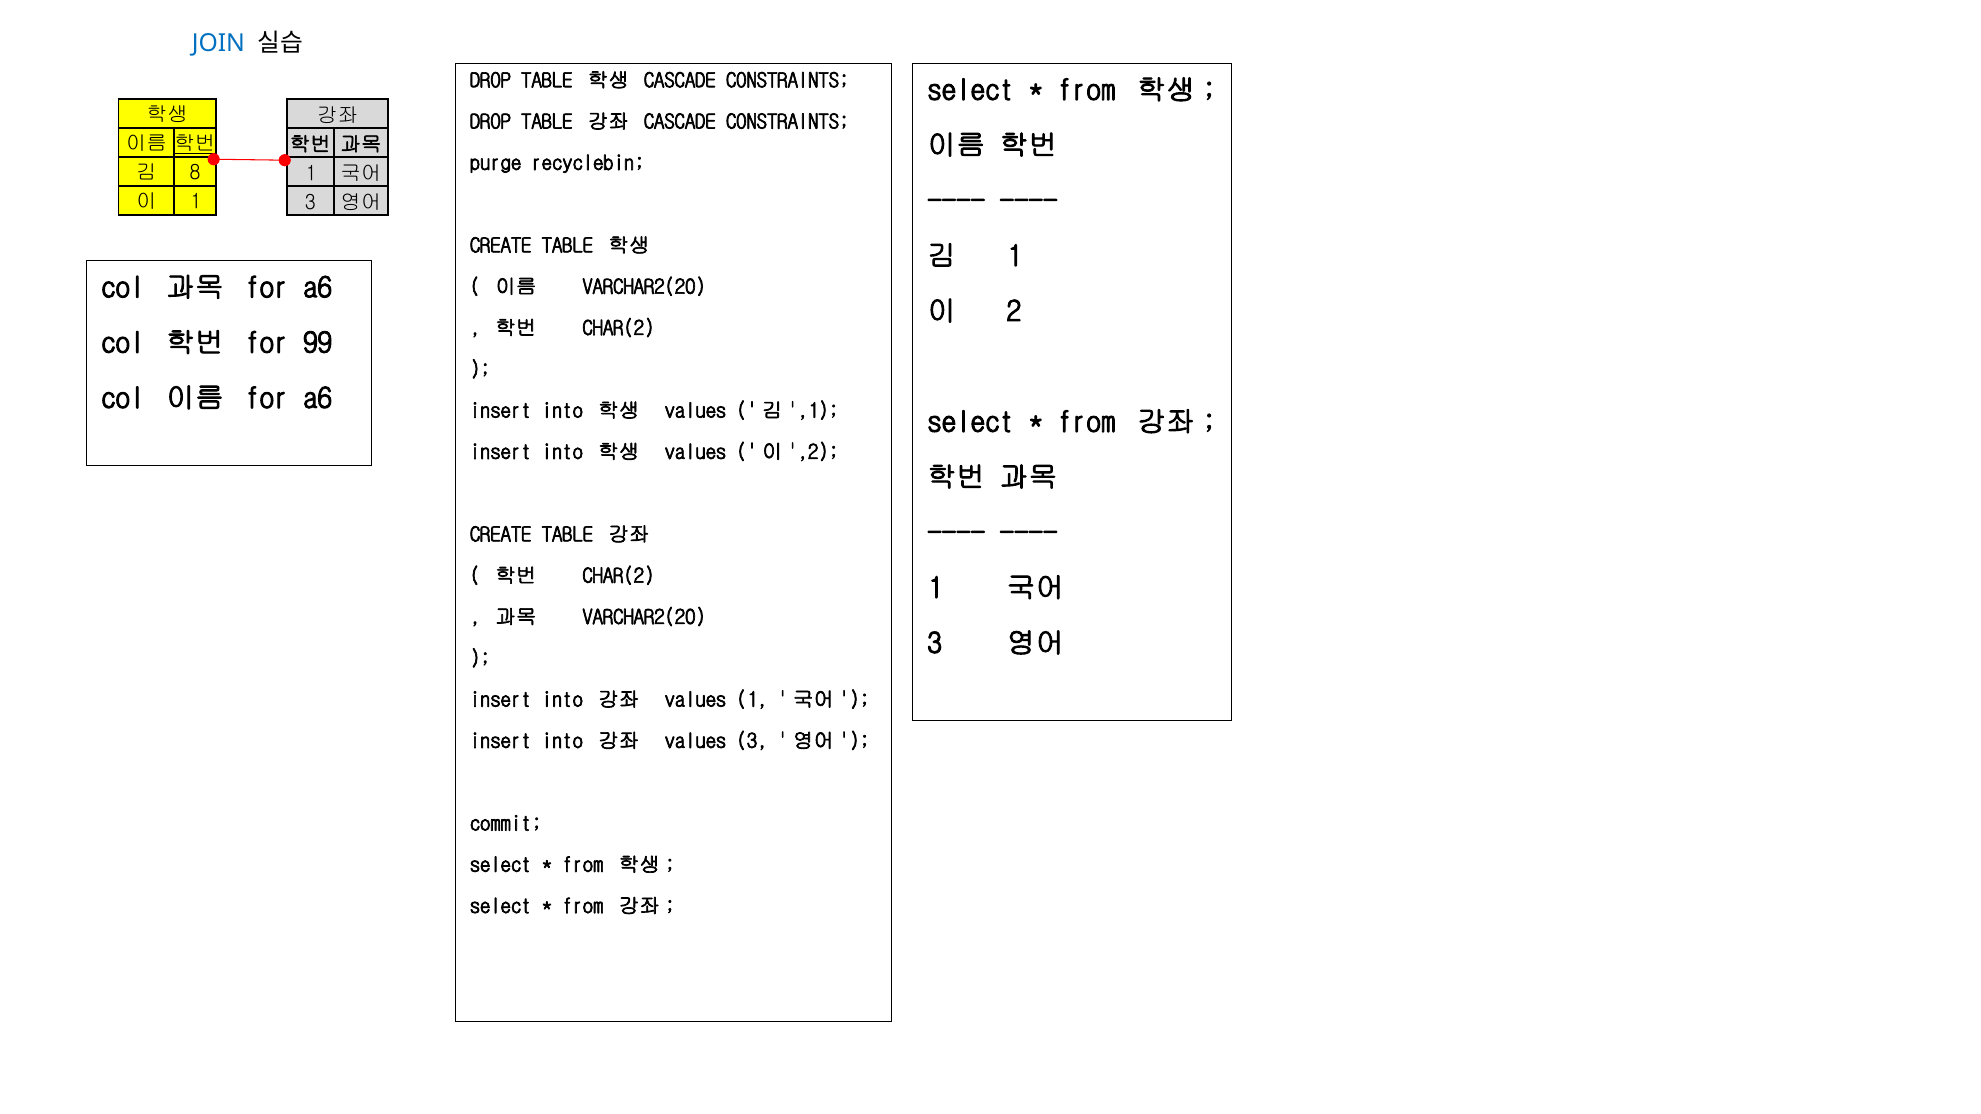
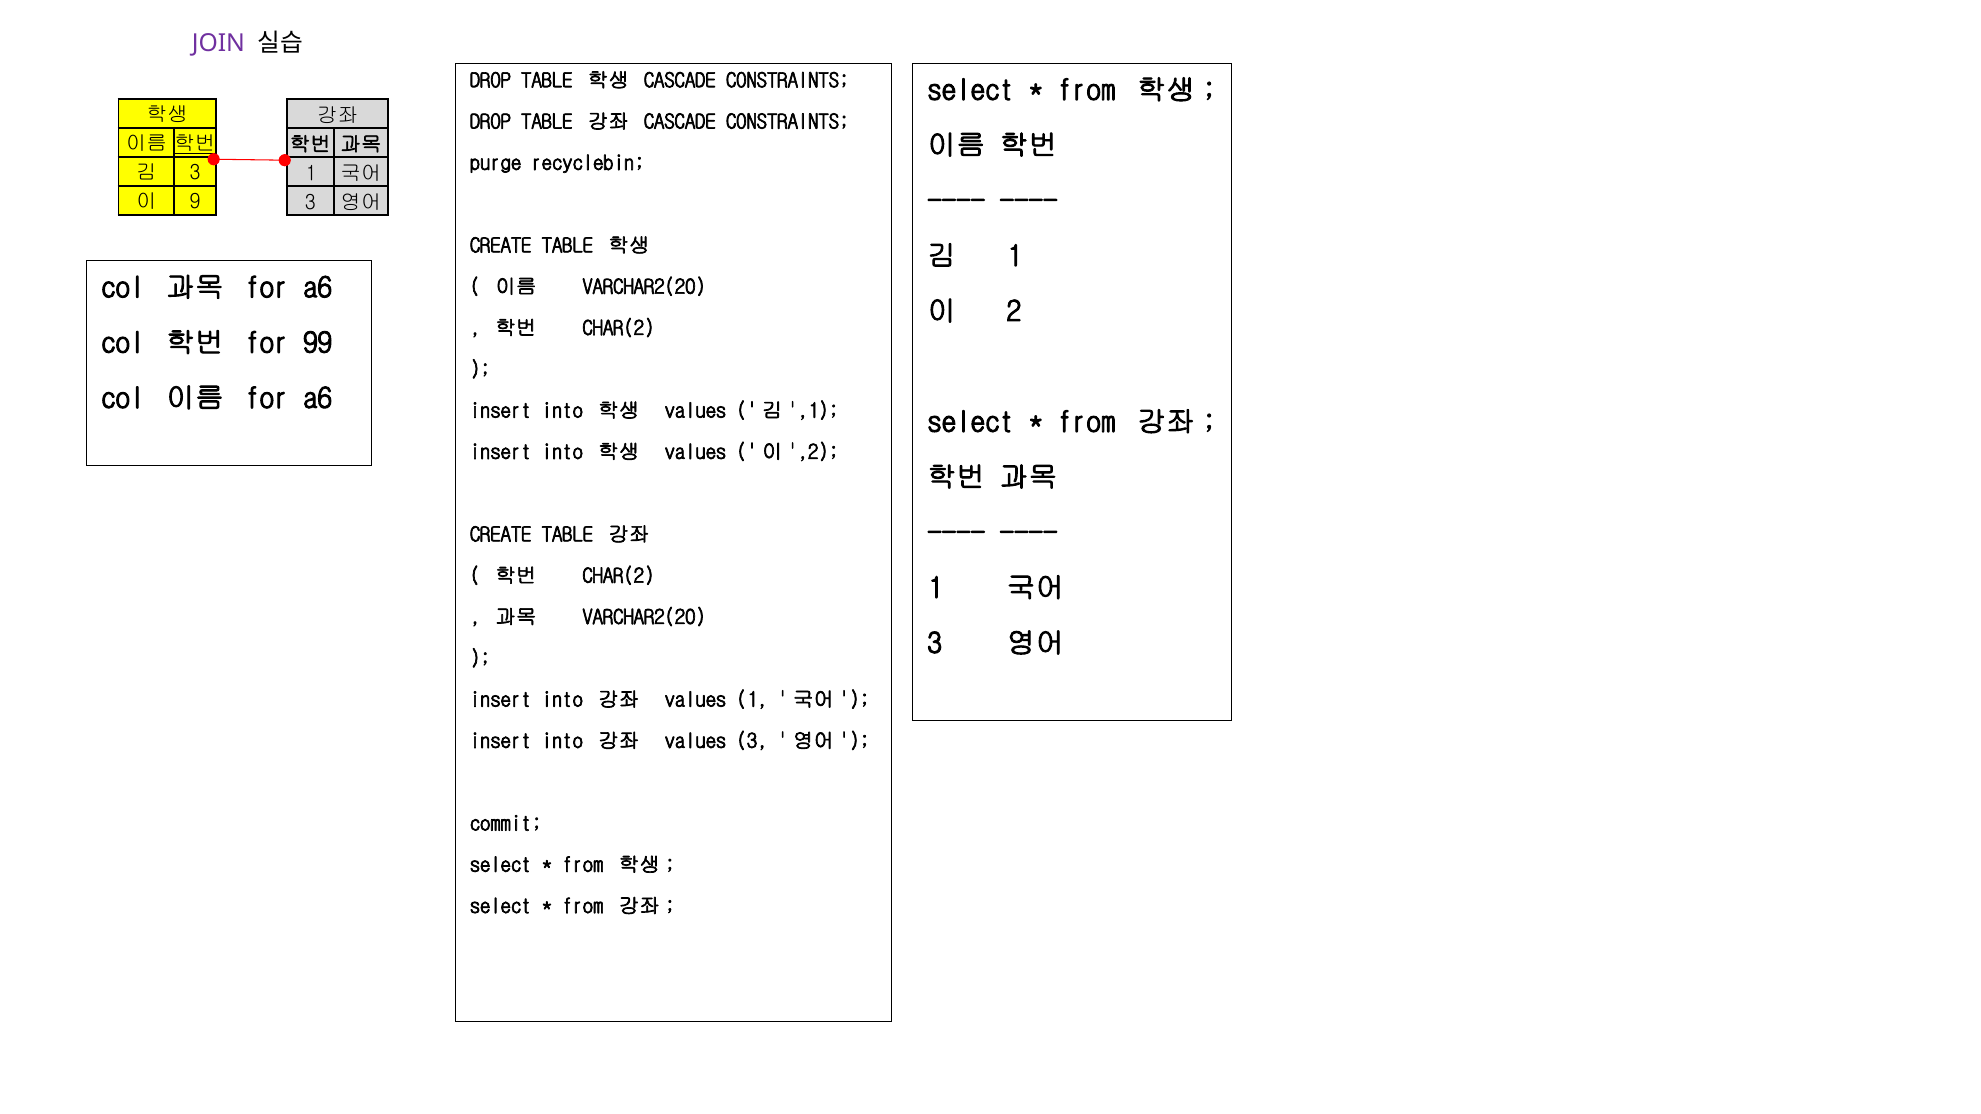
JOIN colour: blue -> purple (218, 43)
8: 8 -> 3 (195, 173)
1: 1 -> 9 (195, 202)
